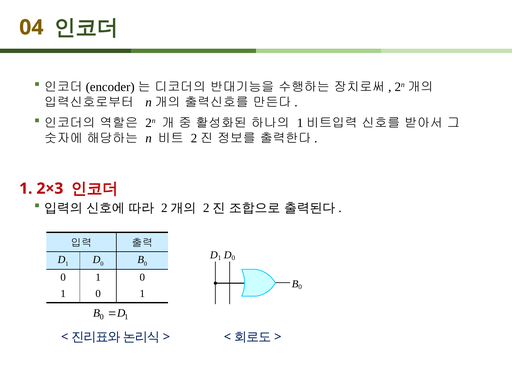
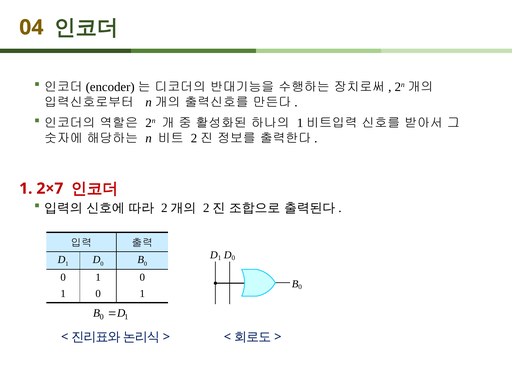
2×3: 2×3 -> 2×7 (50, 189)
